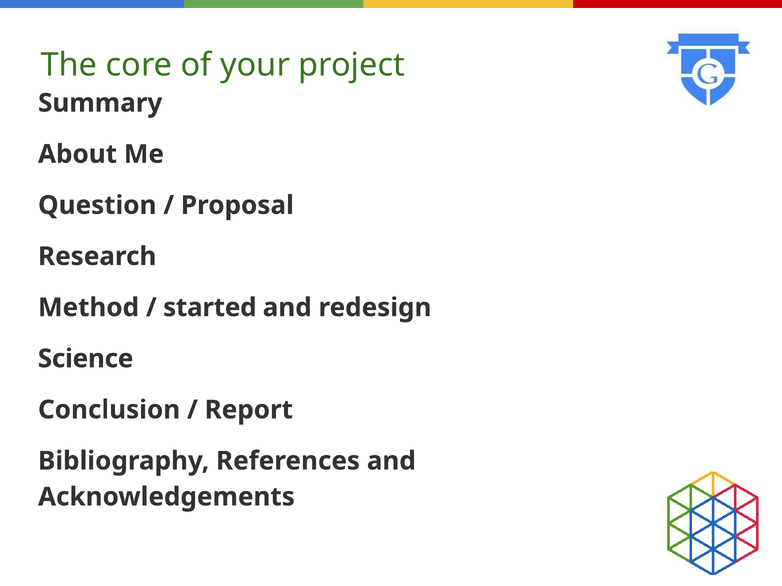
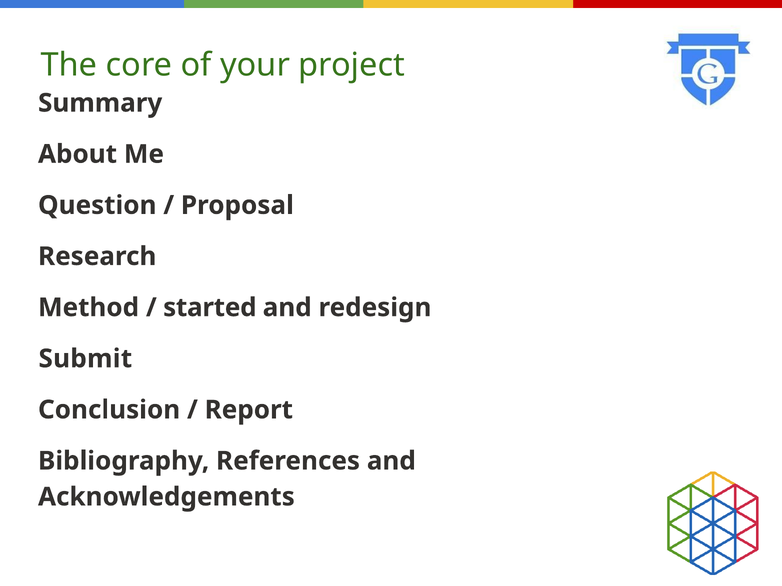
Science: Science -> Submit (85, 359)
